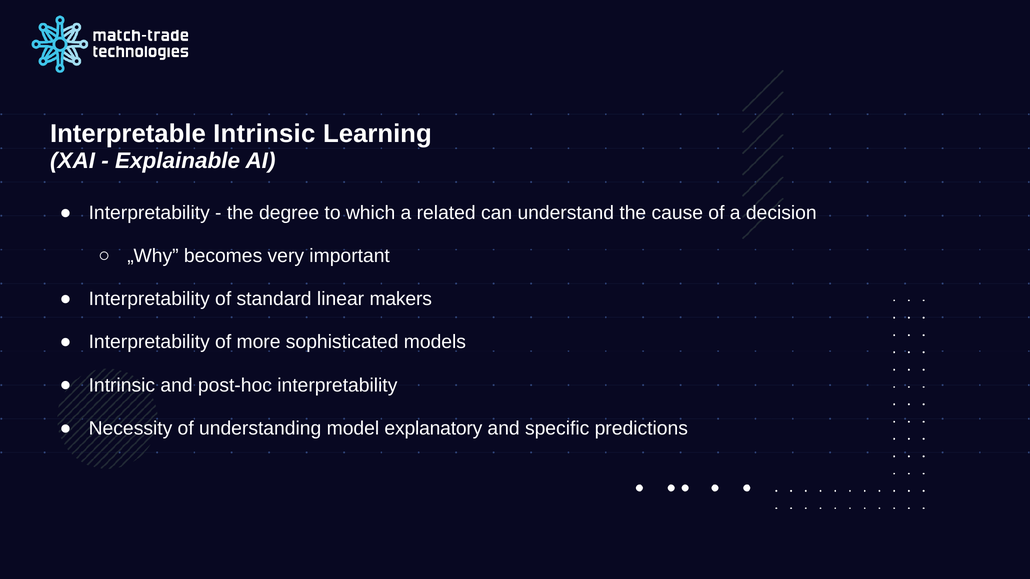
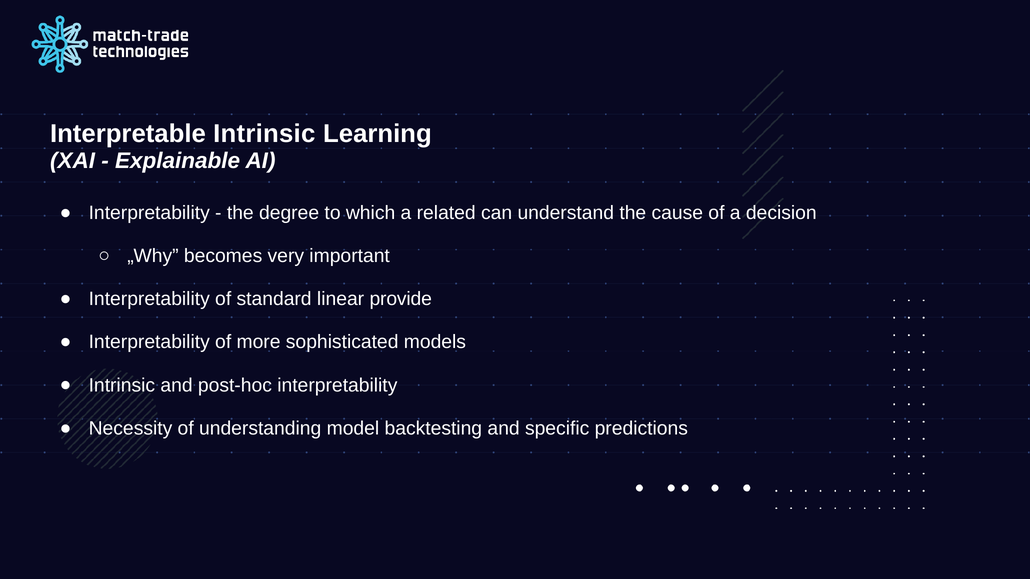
makers: makers -> provide (401, 299)
explanatory: explanatory -> backtesting (433, 428)
